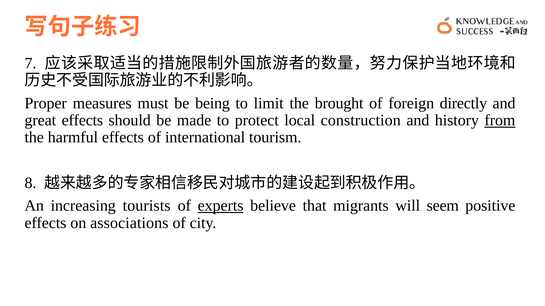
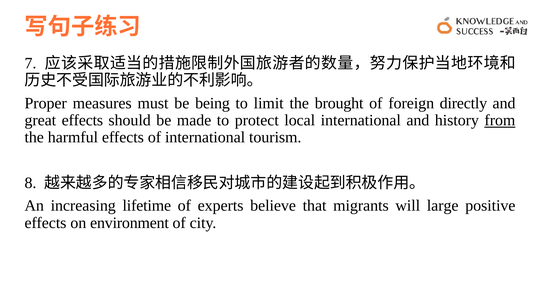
local construction: construction -> international (361, 120)
tourists: tourists -> lifetime (147, 206)
experts underline: present -> none (221, 206)
seem: seem -> large (443, 206)
associations: associations -> environment (129, 223)
